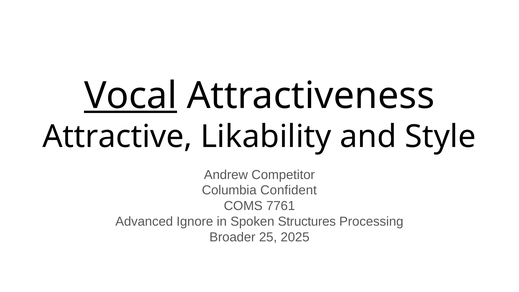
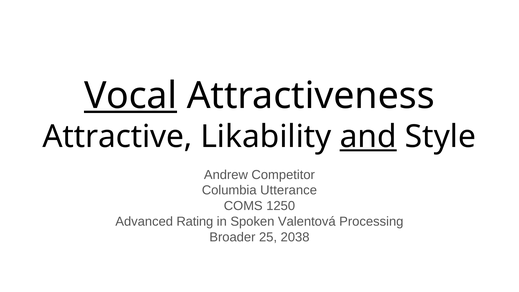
and underline: none -> present (368, 137)
Confident: Confident -> Utterance (289, 190)
7761: 7761 -> 1250 (281, 206)
Ignore: Ignore -> Rating (195, 221)
Structures: Structures -> Valentová (307, 221)
2025: 2025 -> 2038 (295, 237)
